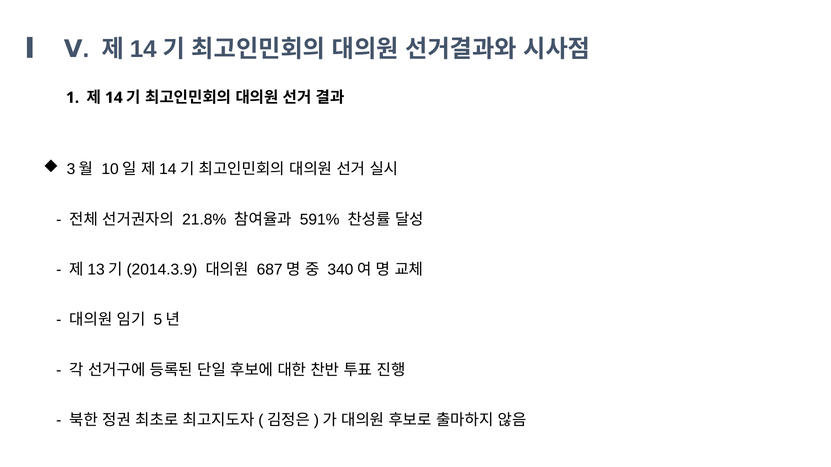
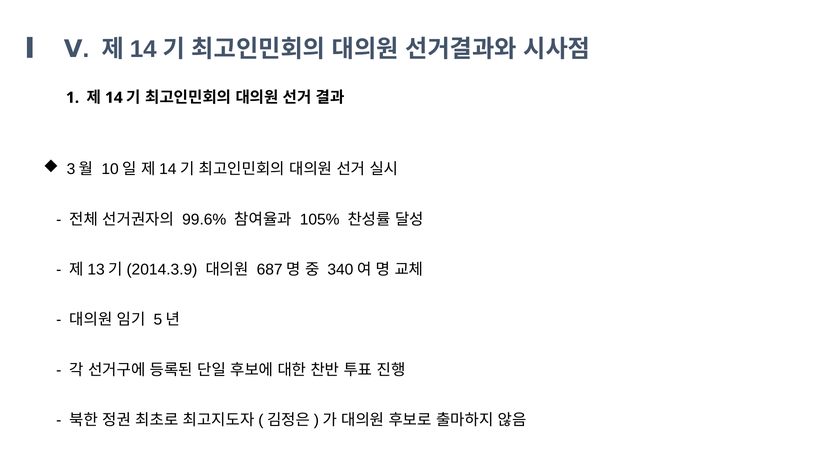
21.8%: 21.8% -> 99.6% (204, 220)
591%: 591% -> 105% (320, 220)
